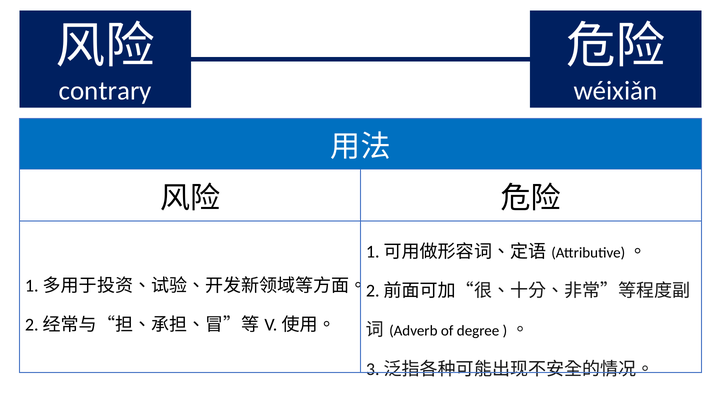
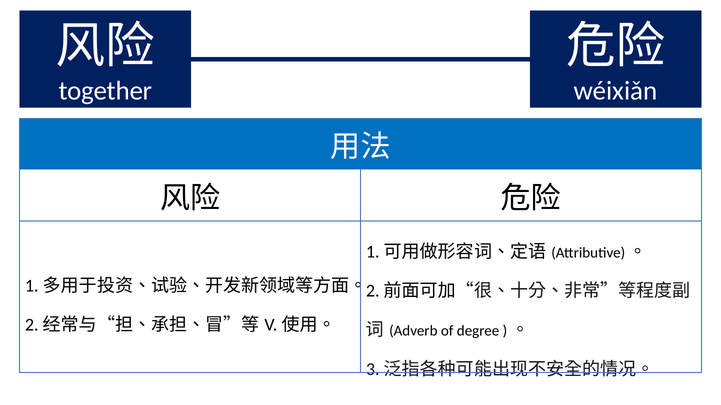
contrary: contrary -> together (105, 91)
